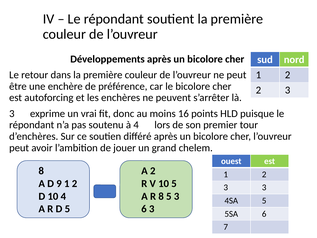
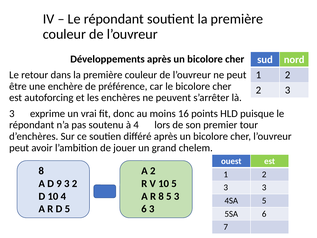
9 1: 1 -> 3 (67, 183)
